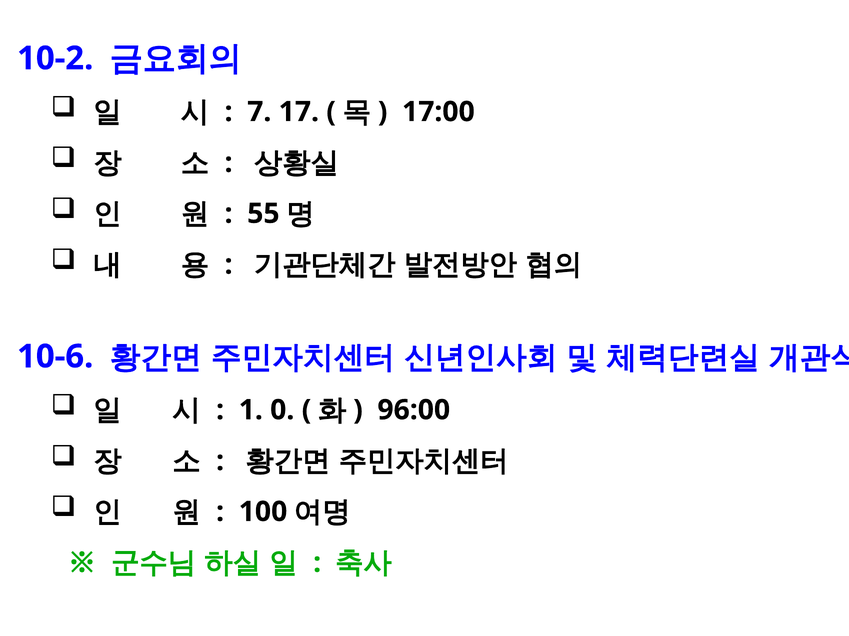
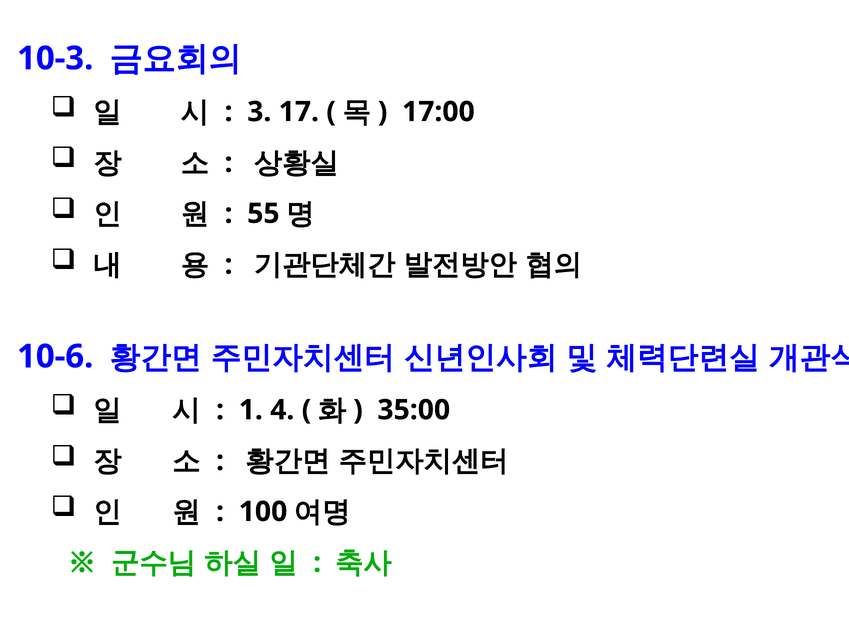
10-2: 10-2 -> 10-3 (55, 58)
7: 7 -> 3 (259, 112)
0: 0 -> 4 (282, 410)
96:00: 96:00 -> 35:00 (414, 410)
